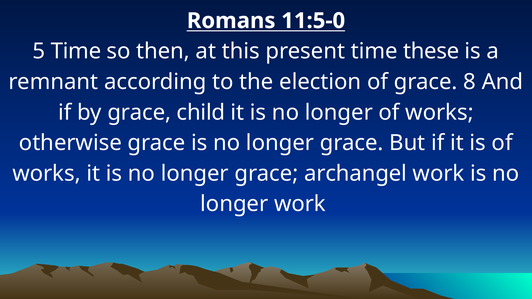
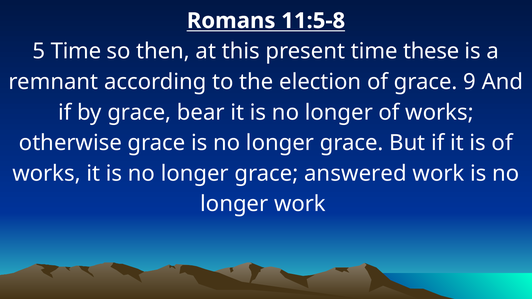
11:5-0: 11:5-0 -> 11:5-8 (313, 21)
8: 8 -> 9 (470, 82)
child: child -> bear (201, 112)
archangel: archangel -> answered (355, 174)
